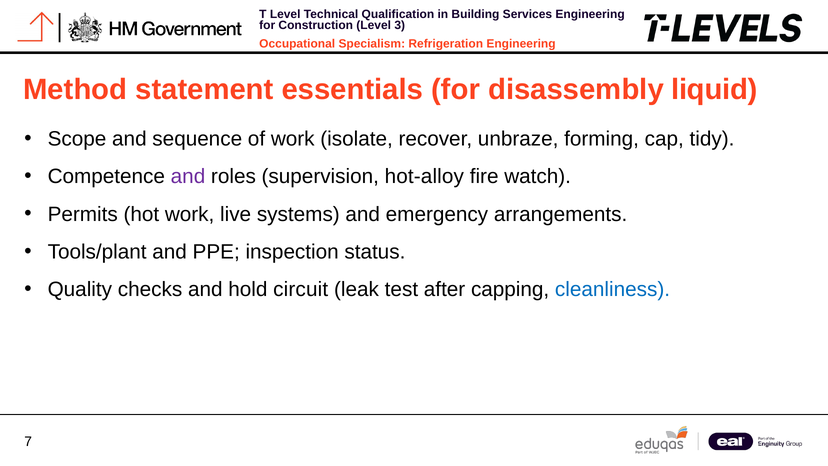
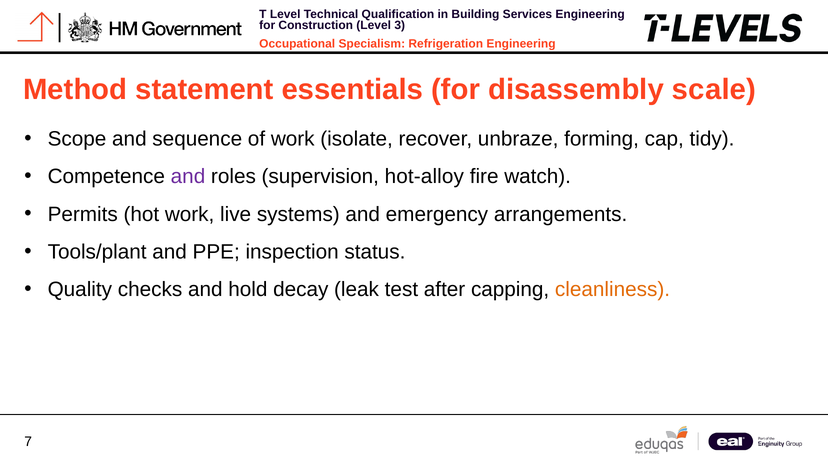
liquid: liquid -> scale (714, 89)
circuit: circuit -> decay (301, 289)
cleanliness colour: blue -> orange (612, 289)
